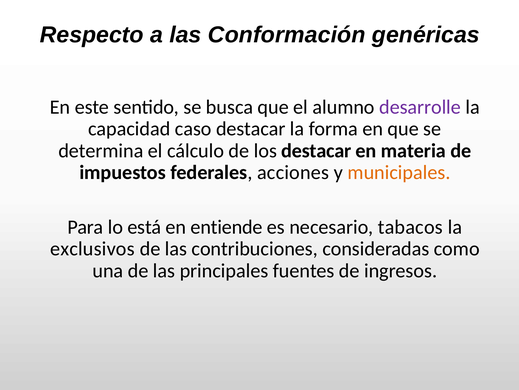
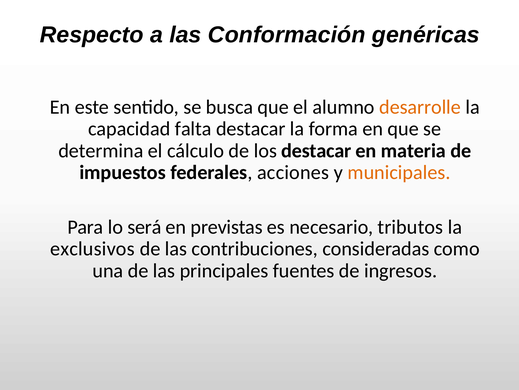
desarrolle colour: purple -> orange (420, 107)
caso: caso -> falta (193, 129)
está: está -> será (144, 227)
entiende: entiende -> previstas (227, 227)
tabacos: tabacos -> tributos (410, 227)
